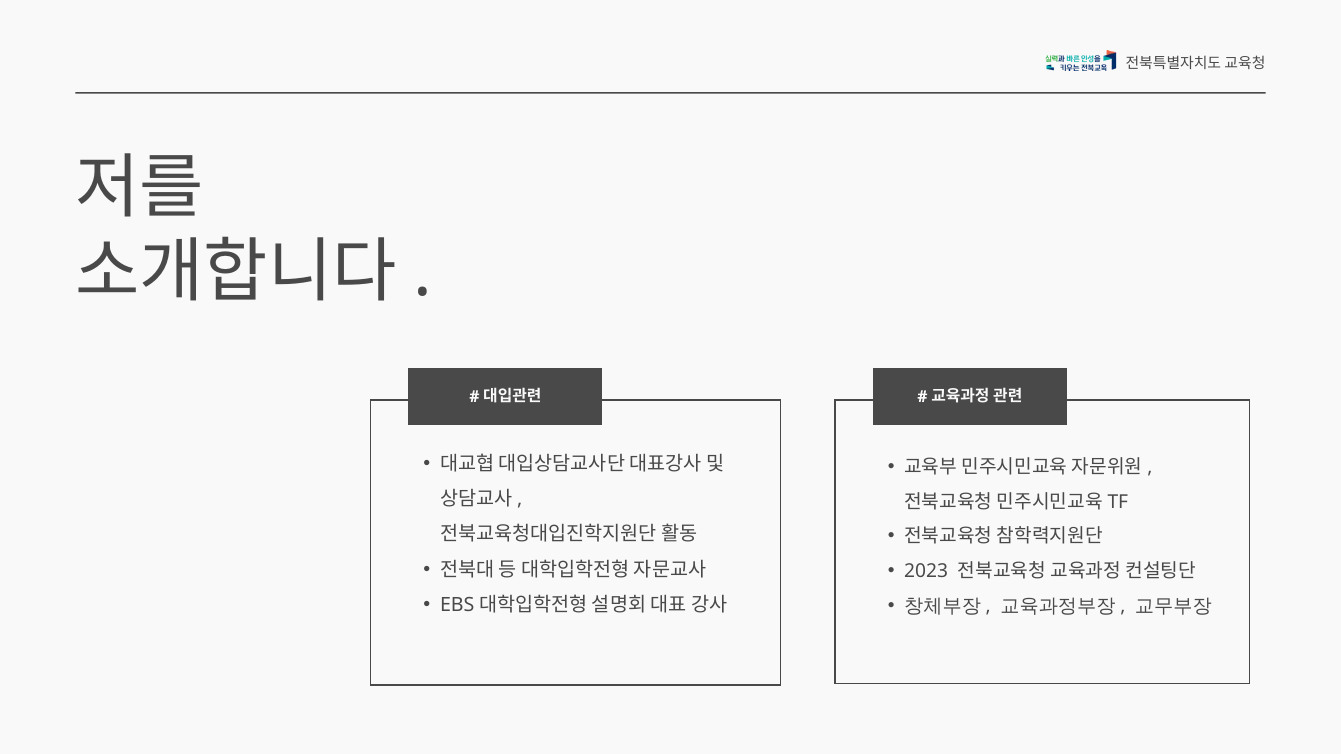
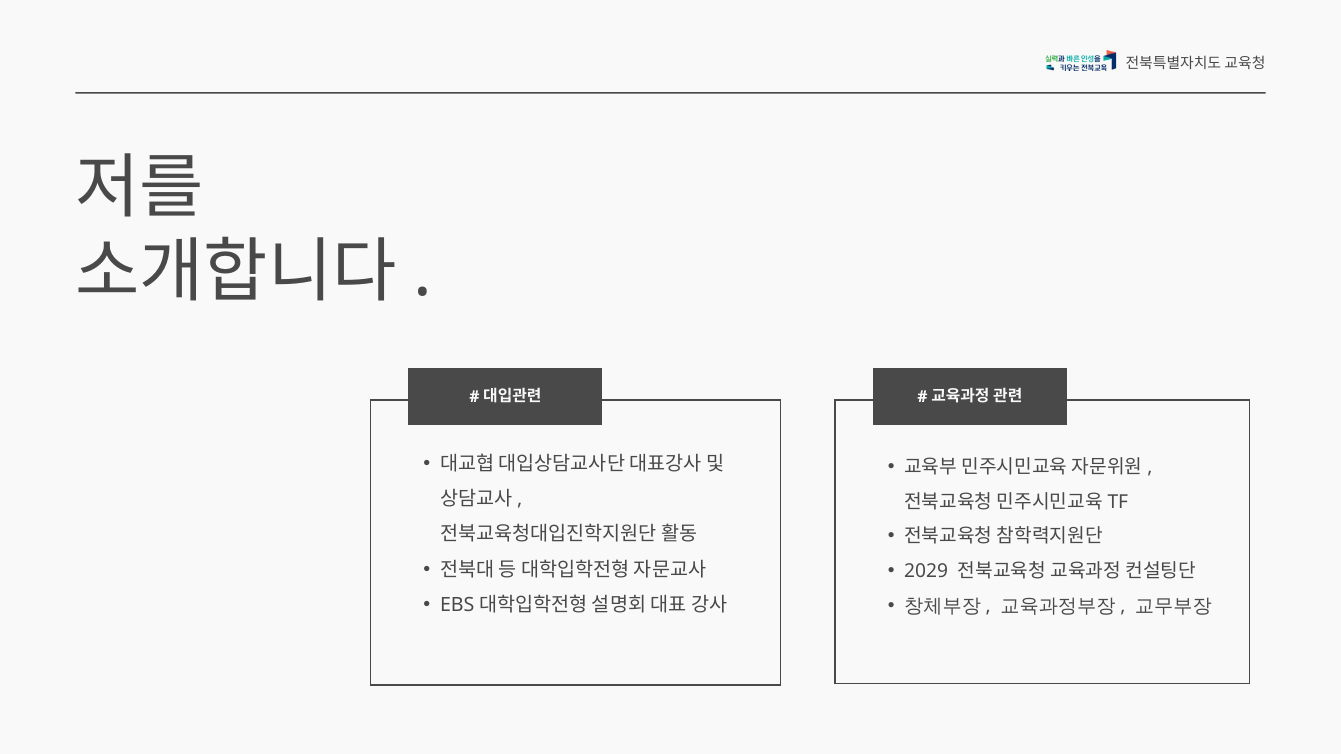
2023: 2023 -> 2029 (926, 571)
